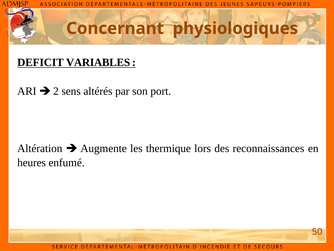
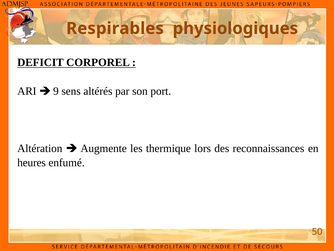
Concernant: Concernant -> Respirables (115, 28)
VARIABLES: VARIABLES -> CORPOREL (98, 62)
2: 2 -> 9 (56, 91)
